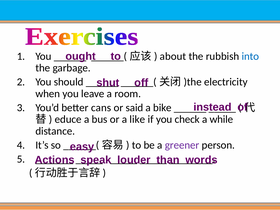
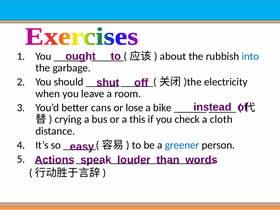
said: said -> lose (134, 108)
educe: educe -> crying (68, 119)
like: like -> this (137, 119)
while: while -> cloth (221, 119)
greener colour: purple -> blue (182, 145)
